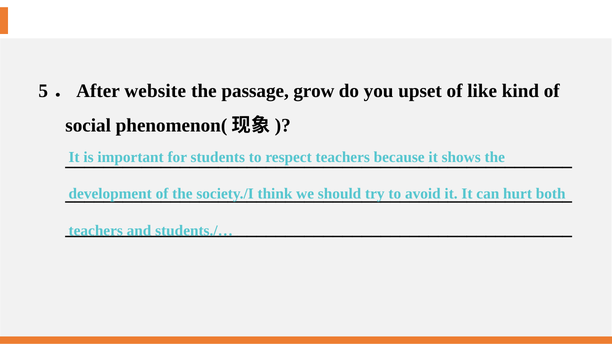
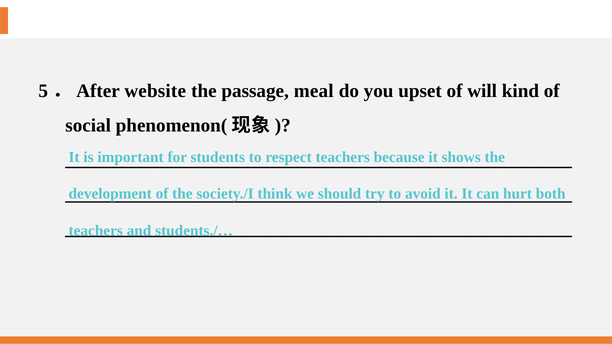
grow: grow -> meal (314, 91)
like: like -> will (482, 91)
